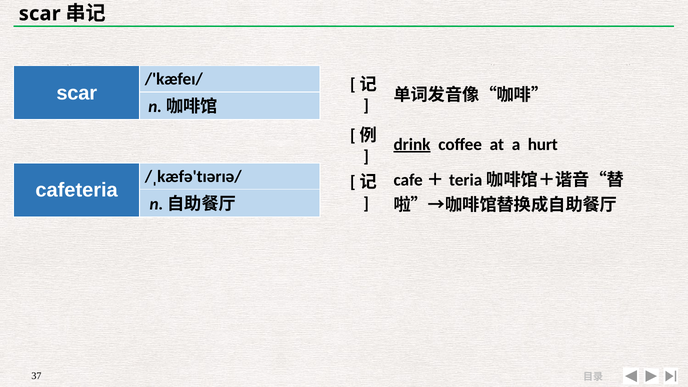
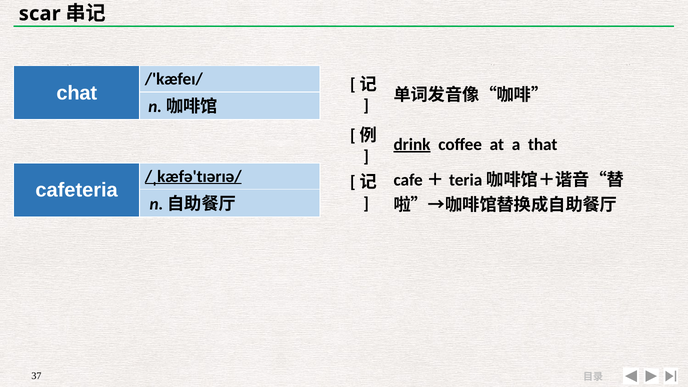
scar: scar -> chat (77, 93)
hurt: hurt -> that (543, 144)
/ˌkæfə'tɪərɪə/ underline: none -> present (193, 176)
